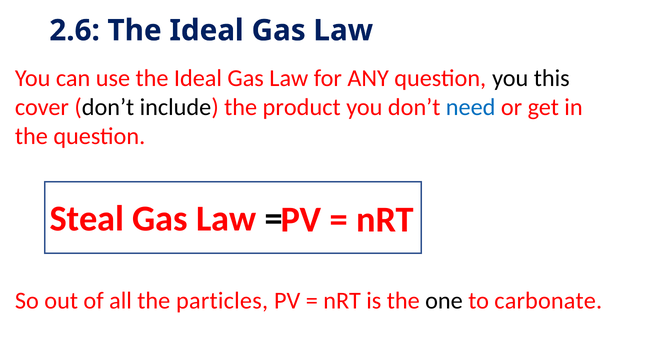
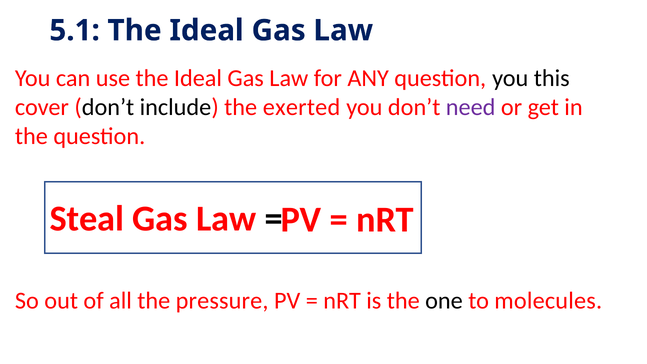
2.6: 2.6 -> 5.1 (75, 30)
product: product -> exerted (302, 107)
need colour: blue -> purple (471, 107)
particles: particles -> pressure (222, 301)
carbonate: carbonate -> molecules (548, 301)
